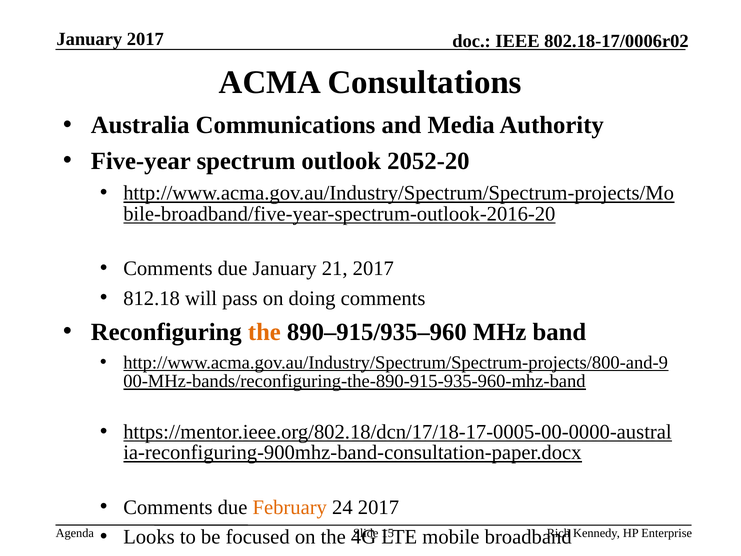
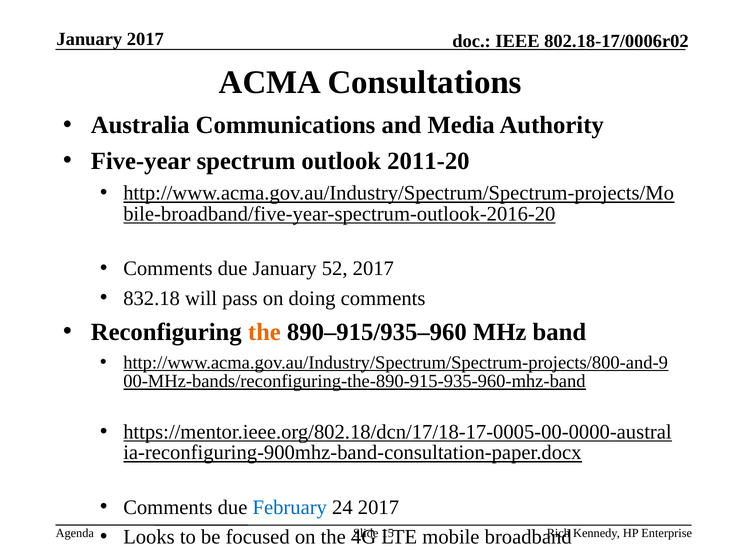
2052-20: 2052-20 -> 2011-20 (428, 161)
21: 21 -> 52 (335, 268)
812.18: 812.18 -> 832.18 (152, 298)
February colour: orange -> blue (290, 507)
